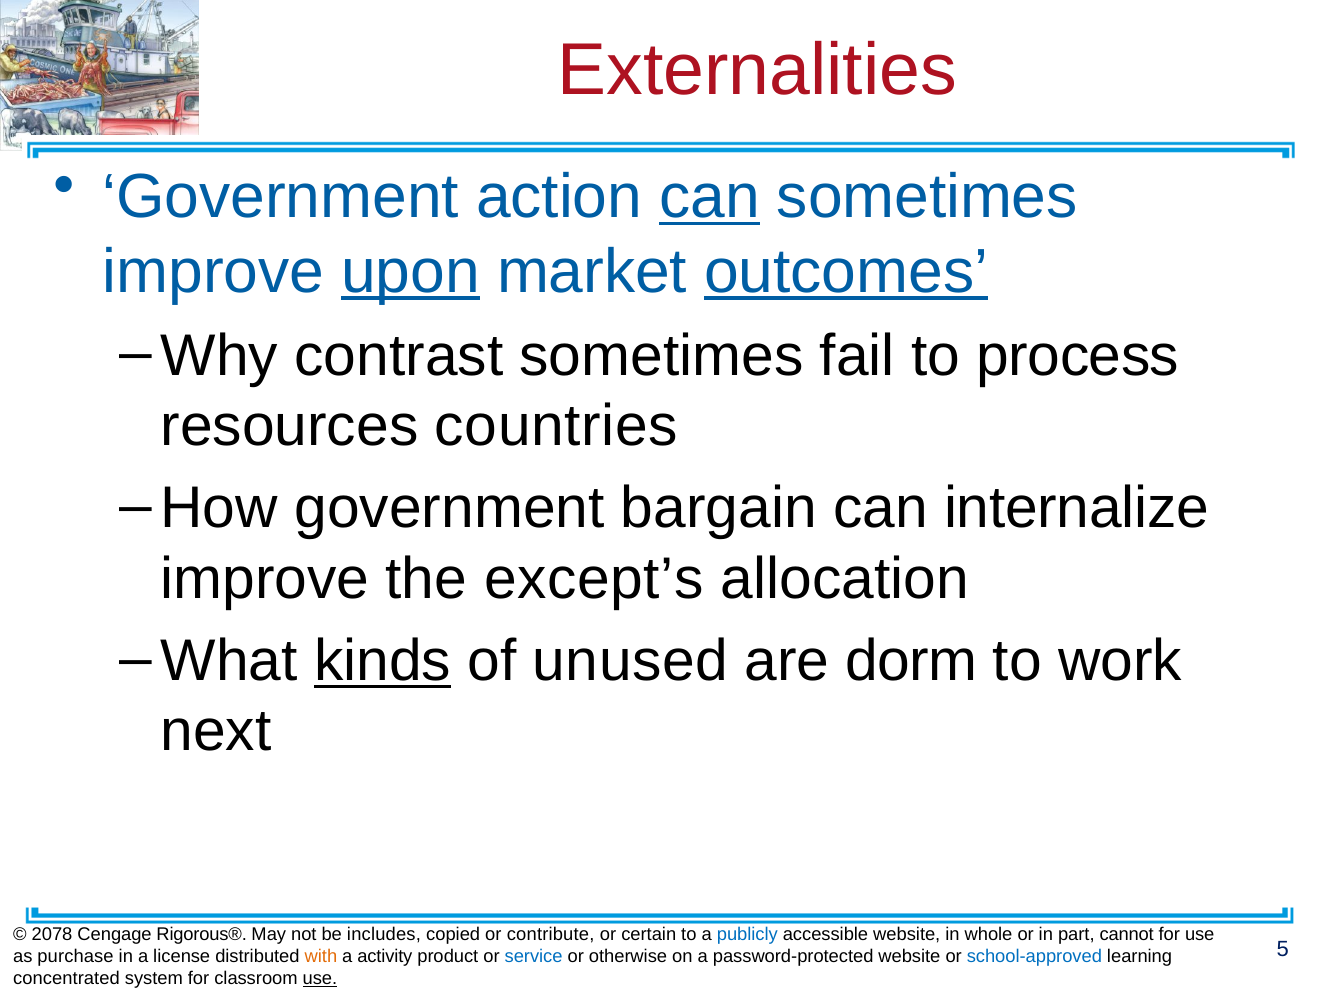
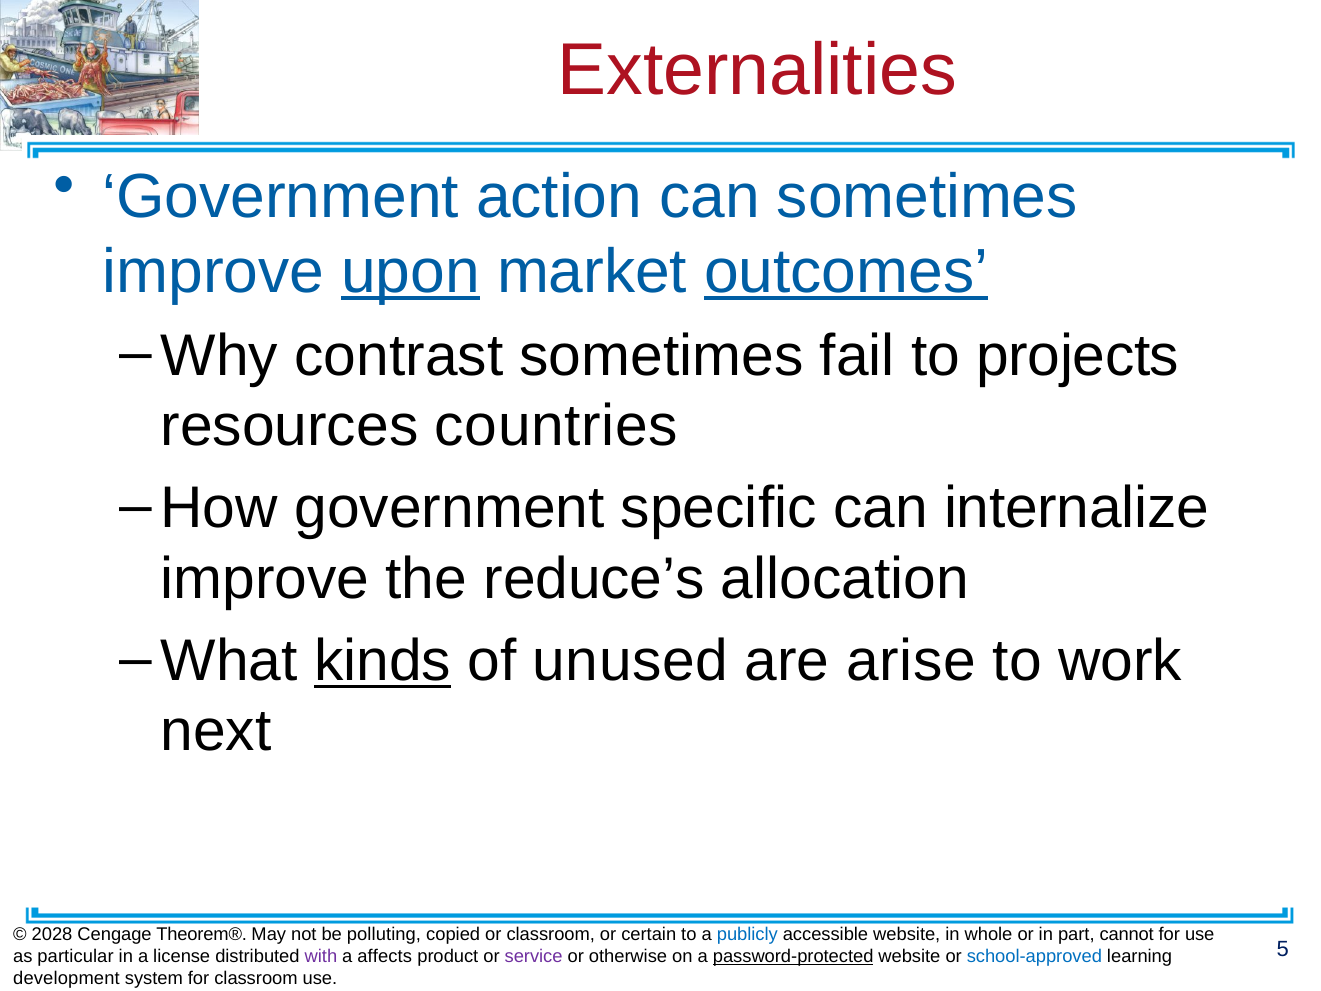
can underline: present -> none (710, 197)
process: process -> projects (1078, 356)
bargain: bargain -> specific (719, 508)
except’s: except’s -> reduce’s (594, 579)
dorm: dorm -> arise (911, 661)
2078: 2078 -> 2028 (52, 934)
Rigorous®: Rigorous® -> Theorem® (202, 934)
includes: includes -> polluting (384, 934)
or contribute: contribute -> classroom (551, 934)
purchase: purchase -> particular (76, 956)
with colour: orange -> purple (321, 956)
activity: activity -> affects (385, 956)
service colour: blue -> purple (534, 956)
password-protected underline: none -> present (793, 956)
concentrated: concentrated -> development (66, 978)
use underline: present -> none (320, 978)
